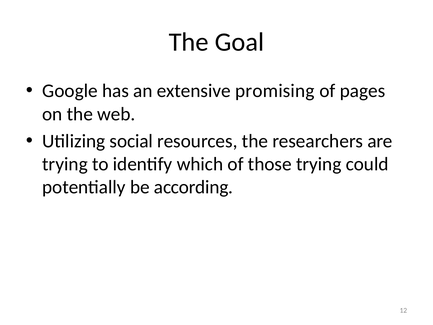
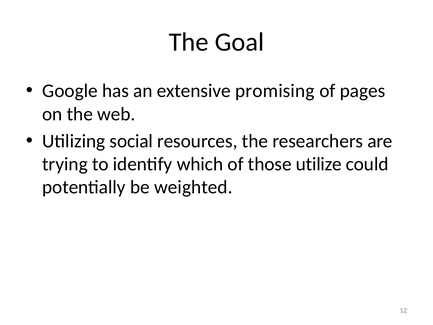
those trying: trying -> utilize (319, 164)
according: according -> weighted (193, 187)
